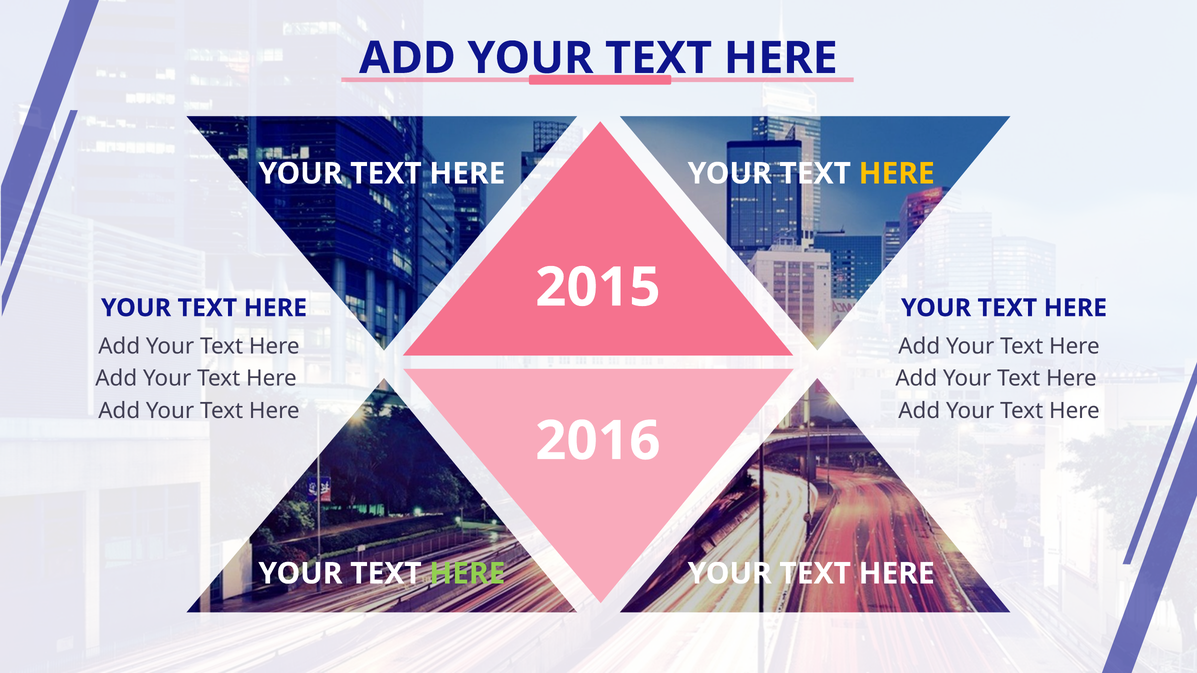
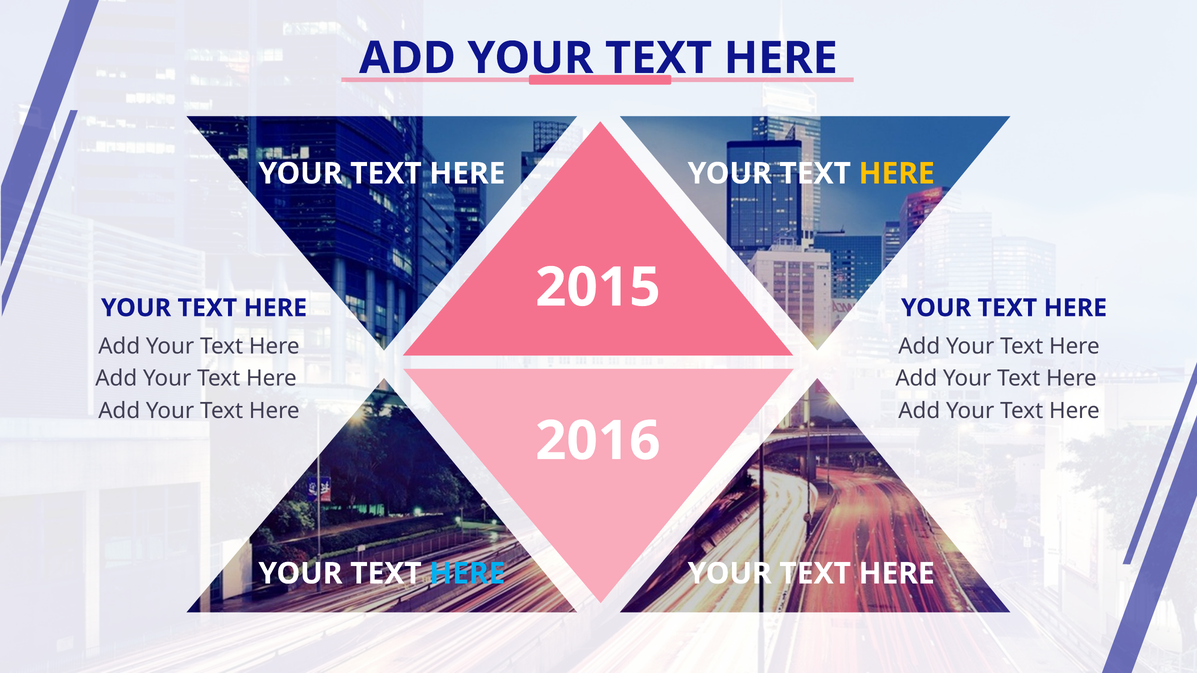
HERE colour: light green -> light blue (467, 574)
